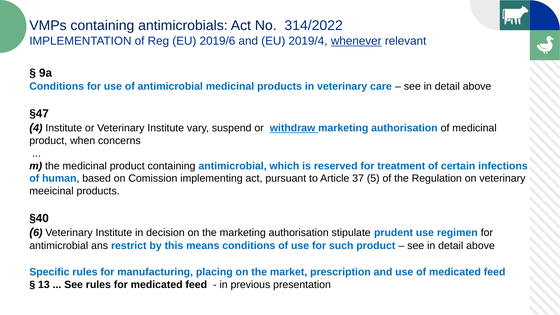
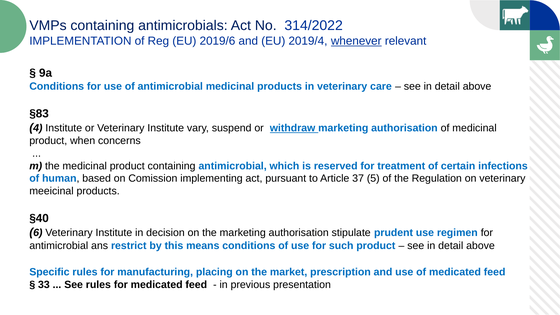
§47: §47 -> §83 (39, 114)
13: 13 -> 33 (44, 285)
